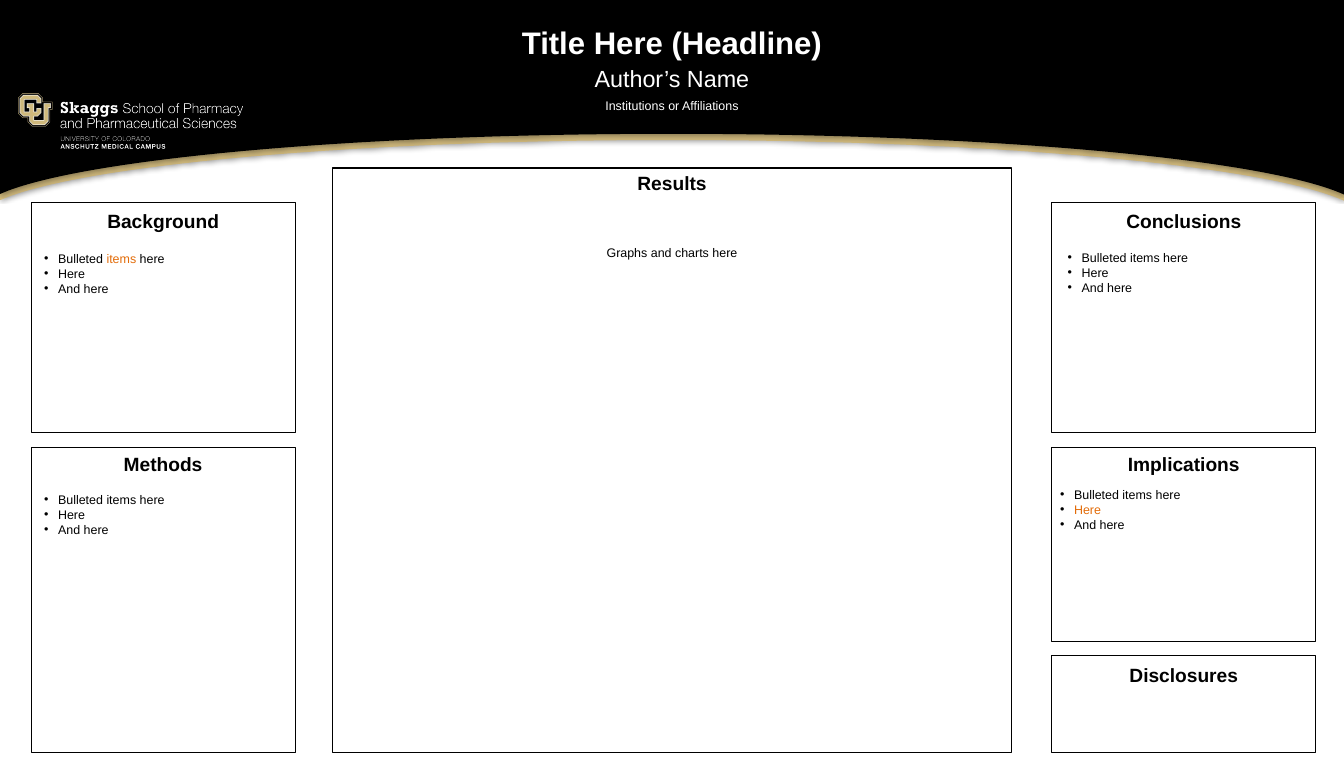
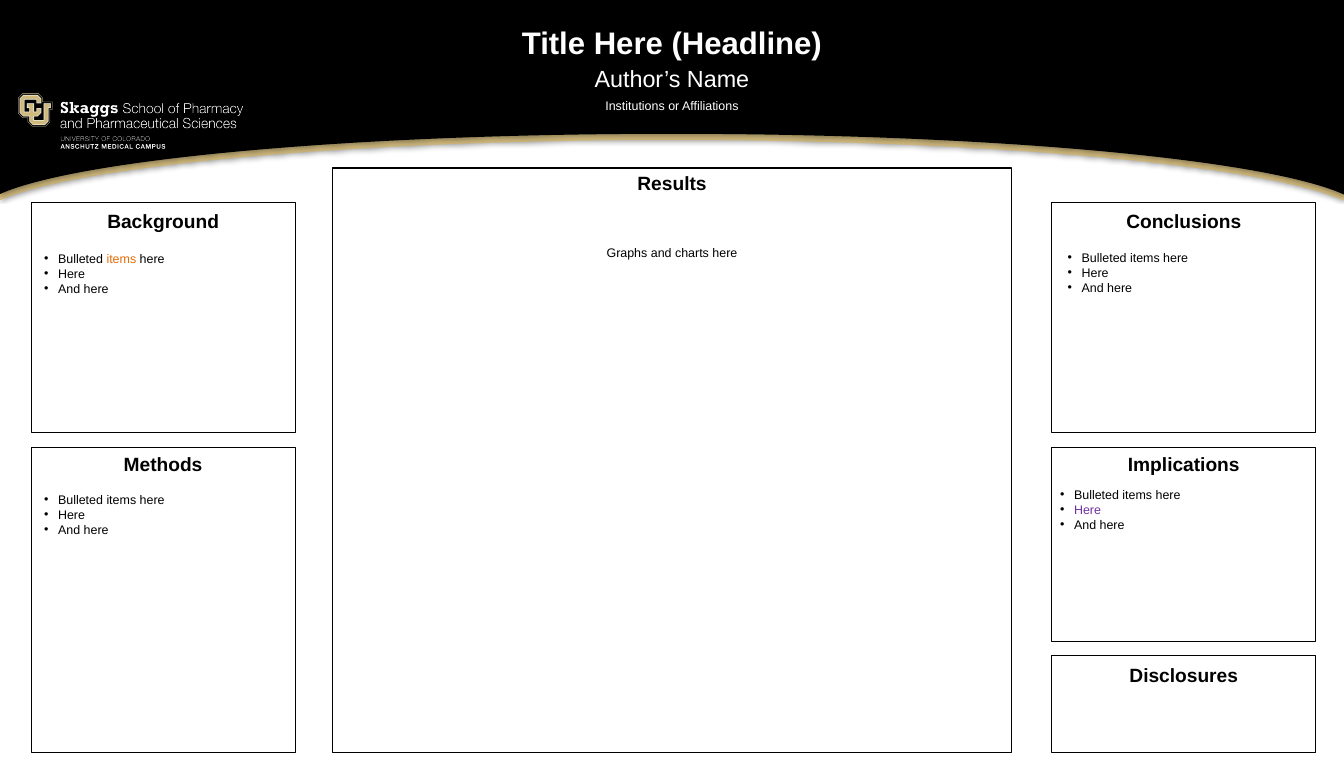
Here colour: orange -> purple (1088, 510)
